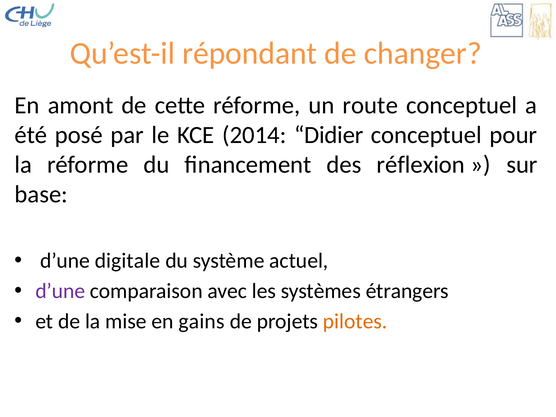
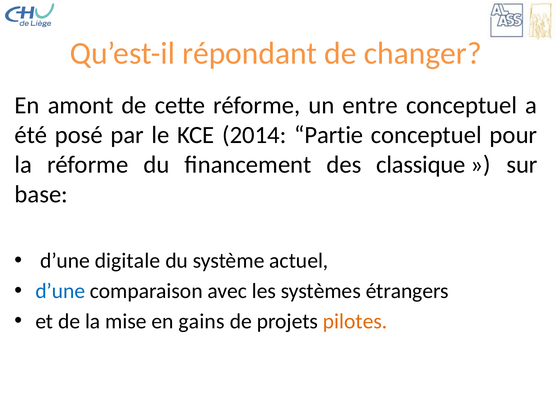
route: route -> entre (370, 105)
Didier: Didier -> Partie (329, 135)
réflexion: réflexion -> classique (421, 165)
d’une colour: purple -> blue (60, 291)
